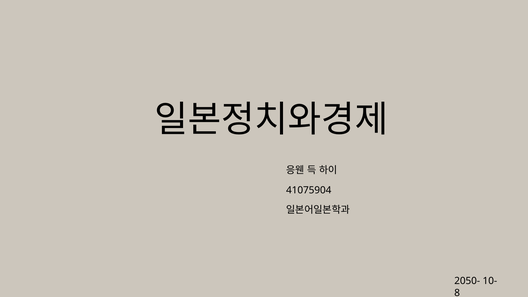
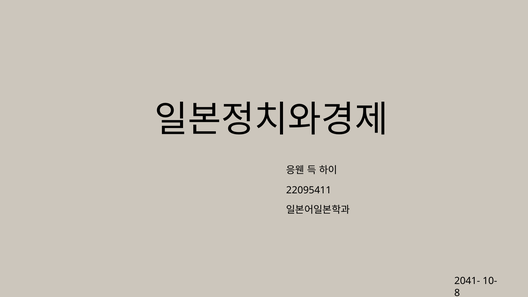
41075904: 41075904 -> 22095411 (309, 190)
2050-: 2050- -> 2041- (467, 281)
